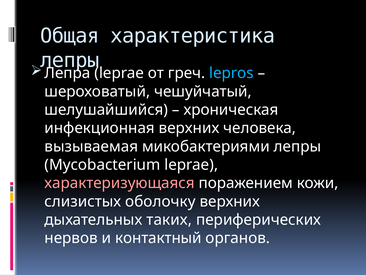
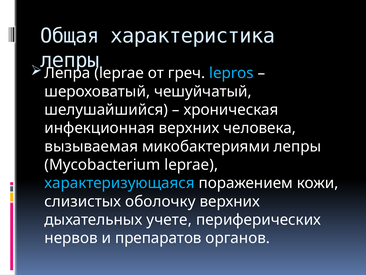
характеризующаяся colour: pink -> light blue (120, 183)
таких: таких -> учете (169, 219)
контактный: контактный -> препаратов (158, 238)
